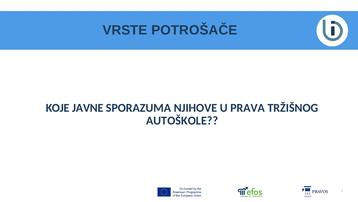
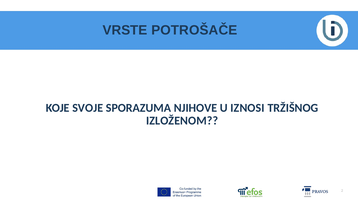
JAVNE: JAVNE -> SVOJE (88, 108)
PRAVA: PRAVA -> IZNOSI (248, 108)
AUTOŠKOLE: AUTOŠKOLE -> IZLOŽENOM (182, 120)
